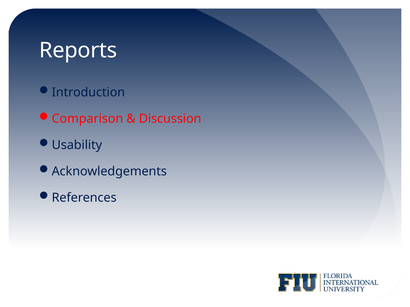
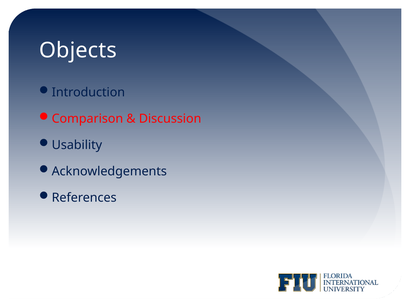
Reports: Reports -> Objects (78, 50)
